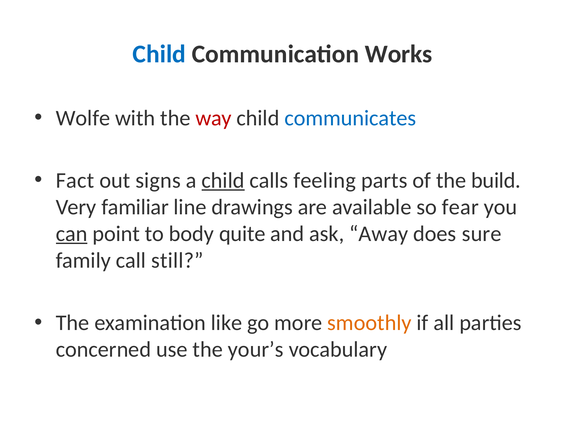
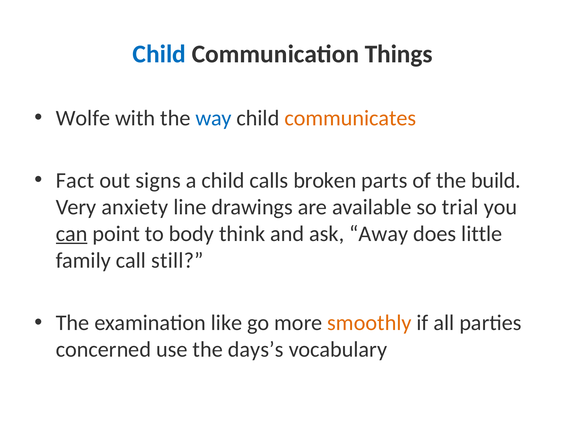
Works: Works -> Things (399, 54)
way colour: red -> blue (214, 118)
communicates colour: blue -> orange (350, 118)
child underline: present -> none (223, 180)
feeling: feeling -> broken (325, 180)
familiar: familiar -> anxiety (135, 207)
fear: fear -> trial (460, 207)
quite: quite -> think (242, 234)
sure: sure -> little (482, 234)
your’s: your’s -> days’s (256, 349)
